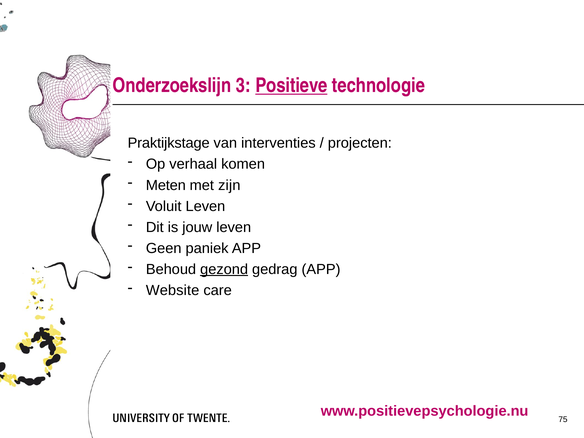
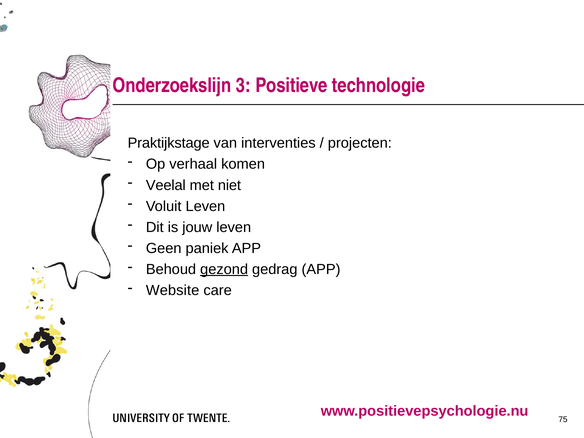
Positieve underline: present -> none (291, 85)
Meten: Meten -> Veelal (166, 185)
zijn: zijn -> niet (229, 185)
